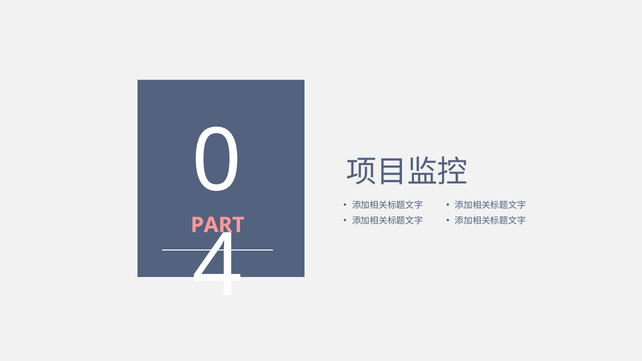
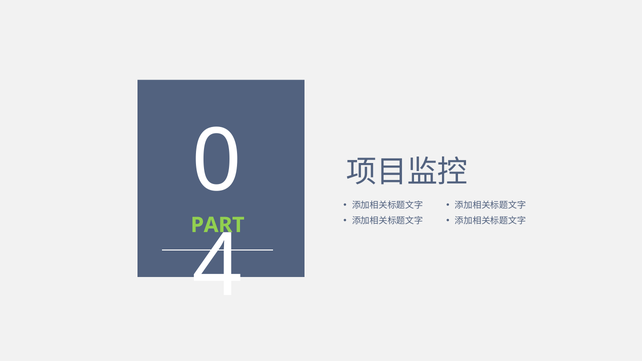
PART colour: pink -> light green (218, 225)
